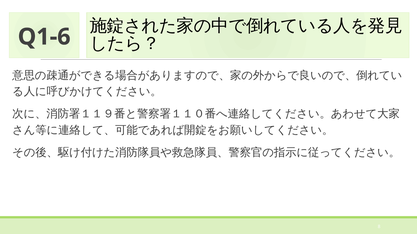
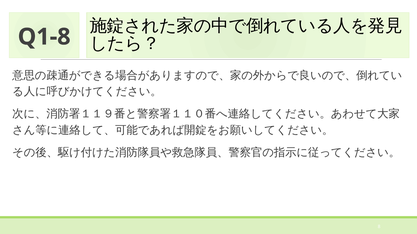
Q1-6: Q1-6 -> Q1-8 (44, 37)
